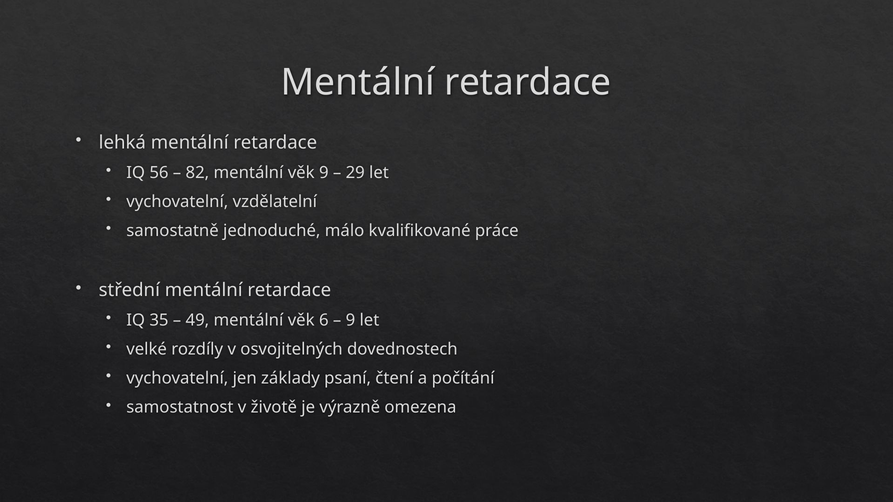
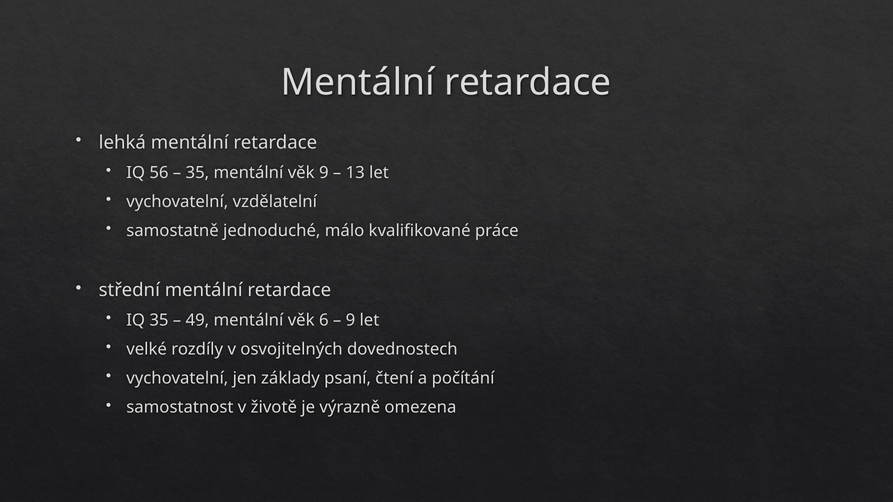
82: 82 -> 35 (197, 173)
29: 29 -> 13 (355, 173)
